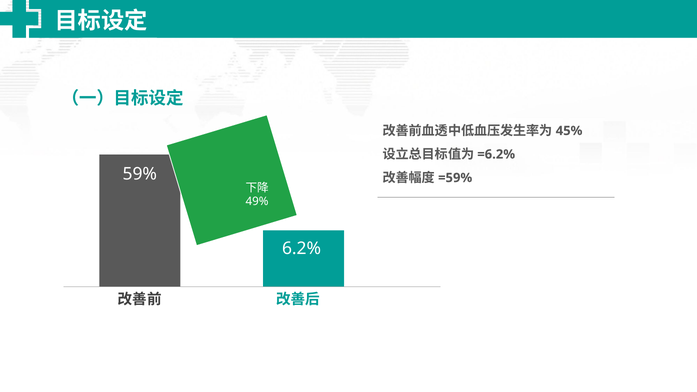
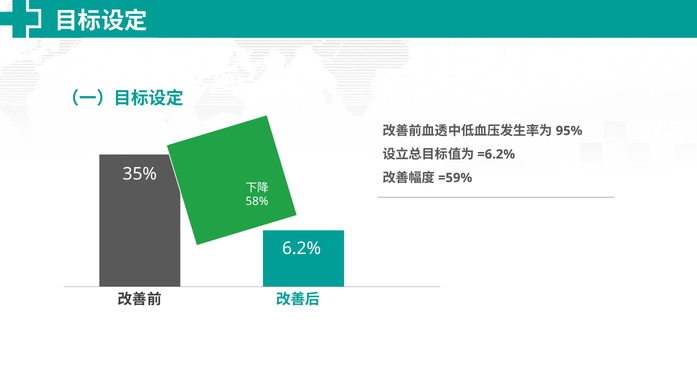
45%: 45% -> 95% (569, 131)
59%: 59% -> 35% (140, 174)
49%: 49% -> 58% (257, 202)
